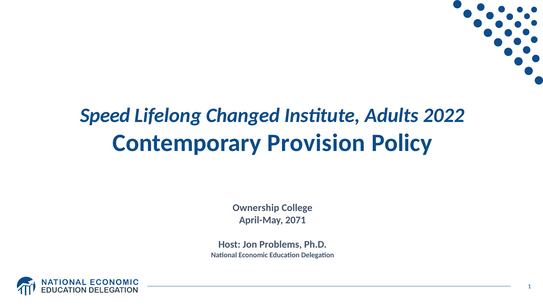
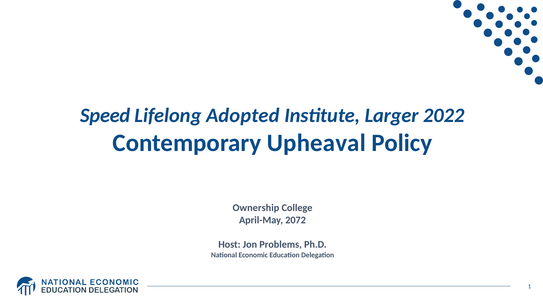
Changed: Changed -> Adopted (243, 115)
Adults: Adults -> Larger (392, 115)
Provision: Provision -> Upheaval (316, 143)
2071: 2071 -> 2072 (296, 220)
